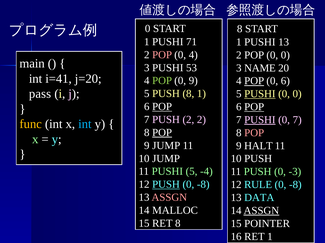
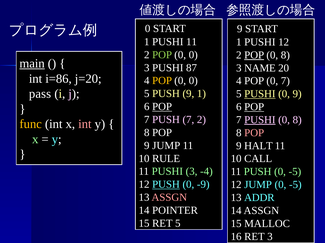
8: 8 -> 9 (240, 29)
PUSHI 71: 71 -> 11 (192, 42)
PUSHI 13: 13 -> 12 (284, 42)
POP colour: pink -> light green (162, 55)
4: 4 -> 0 (193, 55)
POP underline: none -> present (254, 55)
0: 0 -> 8 (285, 55)
main underline: none -> present (32, 64)
53: 53 -> 87 (192, 68)
i=41: i=41 -> i=86 (59, 79)
POP colour: light green -> yellow (162, 81)
9: 9 -> 0 (193, 81)
POP underline: present -> none (254, 81)
6: 6 -> 7 (285, 81)
PUSH 8: 8 -> 9 (188, 94)
0: 0 -> 9 (297, 94)
PUSH 2: 2 -> 7 (188, 120)
7: 7 -> 8 (297, 120)
int colour: light blue -> pink (85, 124)
POP underline: present -> none (162, 133)
10 JUMP: JUMP -> RULE (166, 159)
10 PUSH: PUSH -> CALL (258, 159)
PUSHI 5: 5 -> 3 (192, 172)
PUSH 0 -3: -3 -> -5 (295, 172)
-8: -8 -> -9 (203, 185)
12 RULE: RULE -> JUMP (258, 185)
-8: -8 -> -5 (295, 185)
DATA: DATA -> ADDR (259, 198)
MALLOC: MALLOC -> POINTER (175, 211)
ASSGN underline: present -> none (261, 211)
RET 8: 8 -> 5 (178, 224)
POINTER: POINTER -> MALLOC (267, 224)
RET 1: 1 -> 3 (270, 237)
